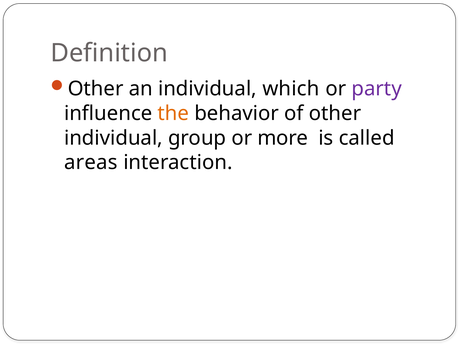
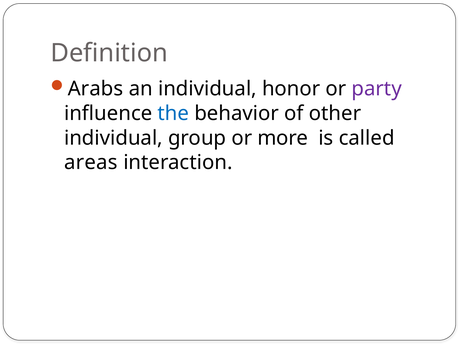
Other: Other -> Arabs (96, 89)
which: which -> honor (291, 89)
the colour: orange -> blue (173, 113)
